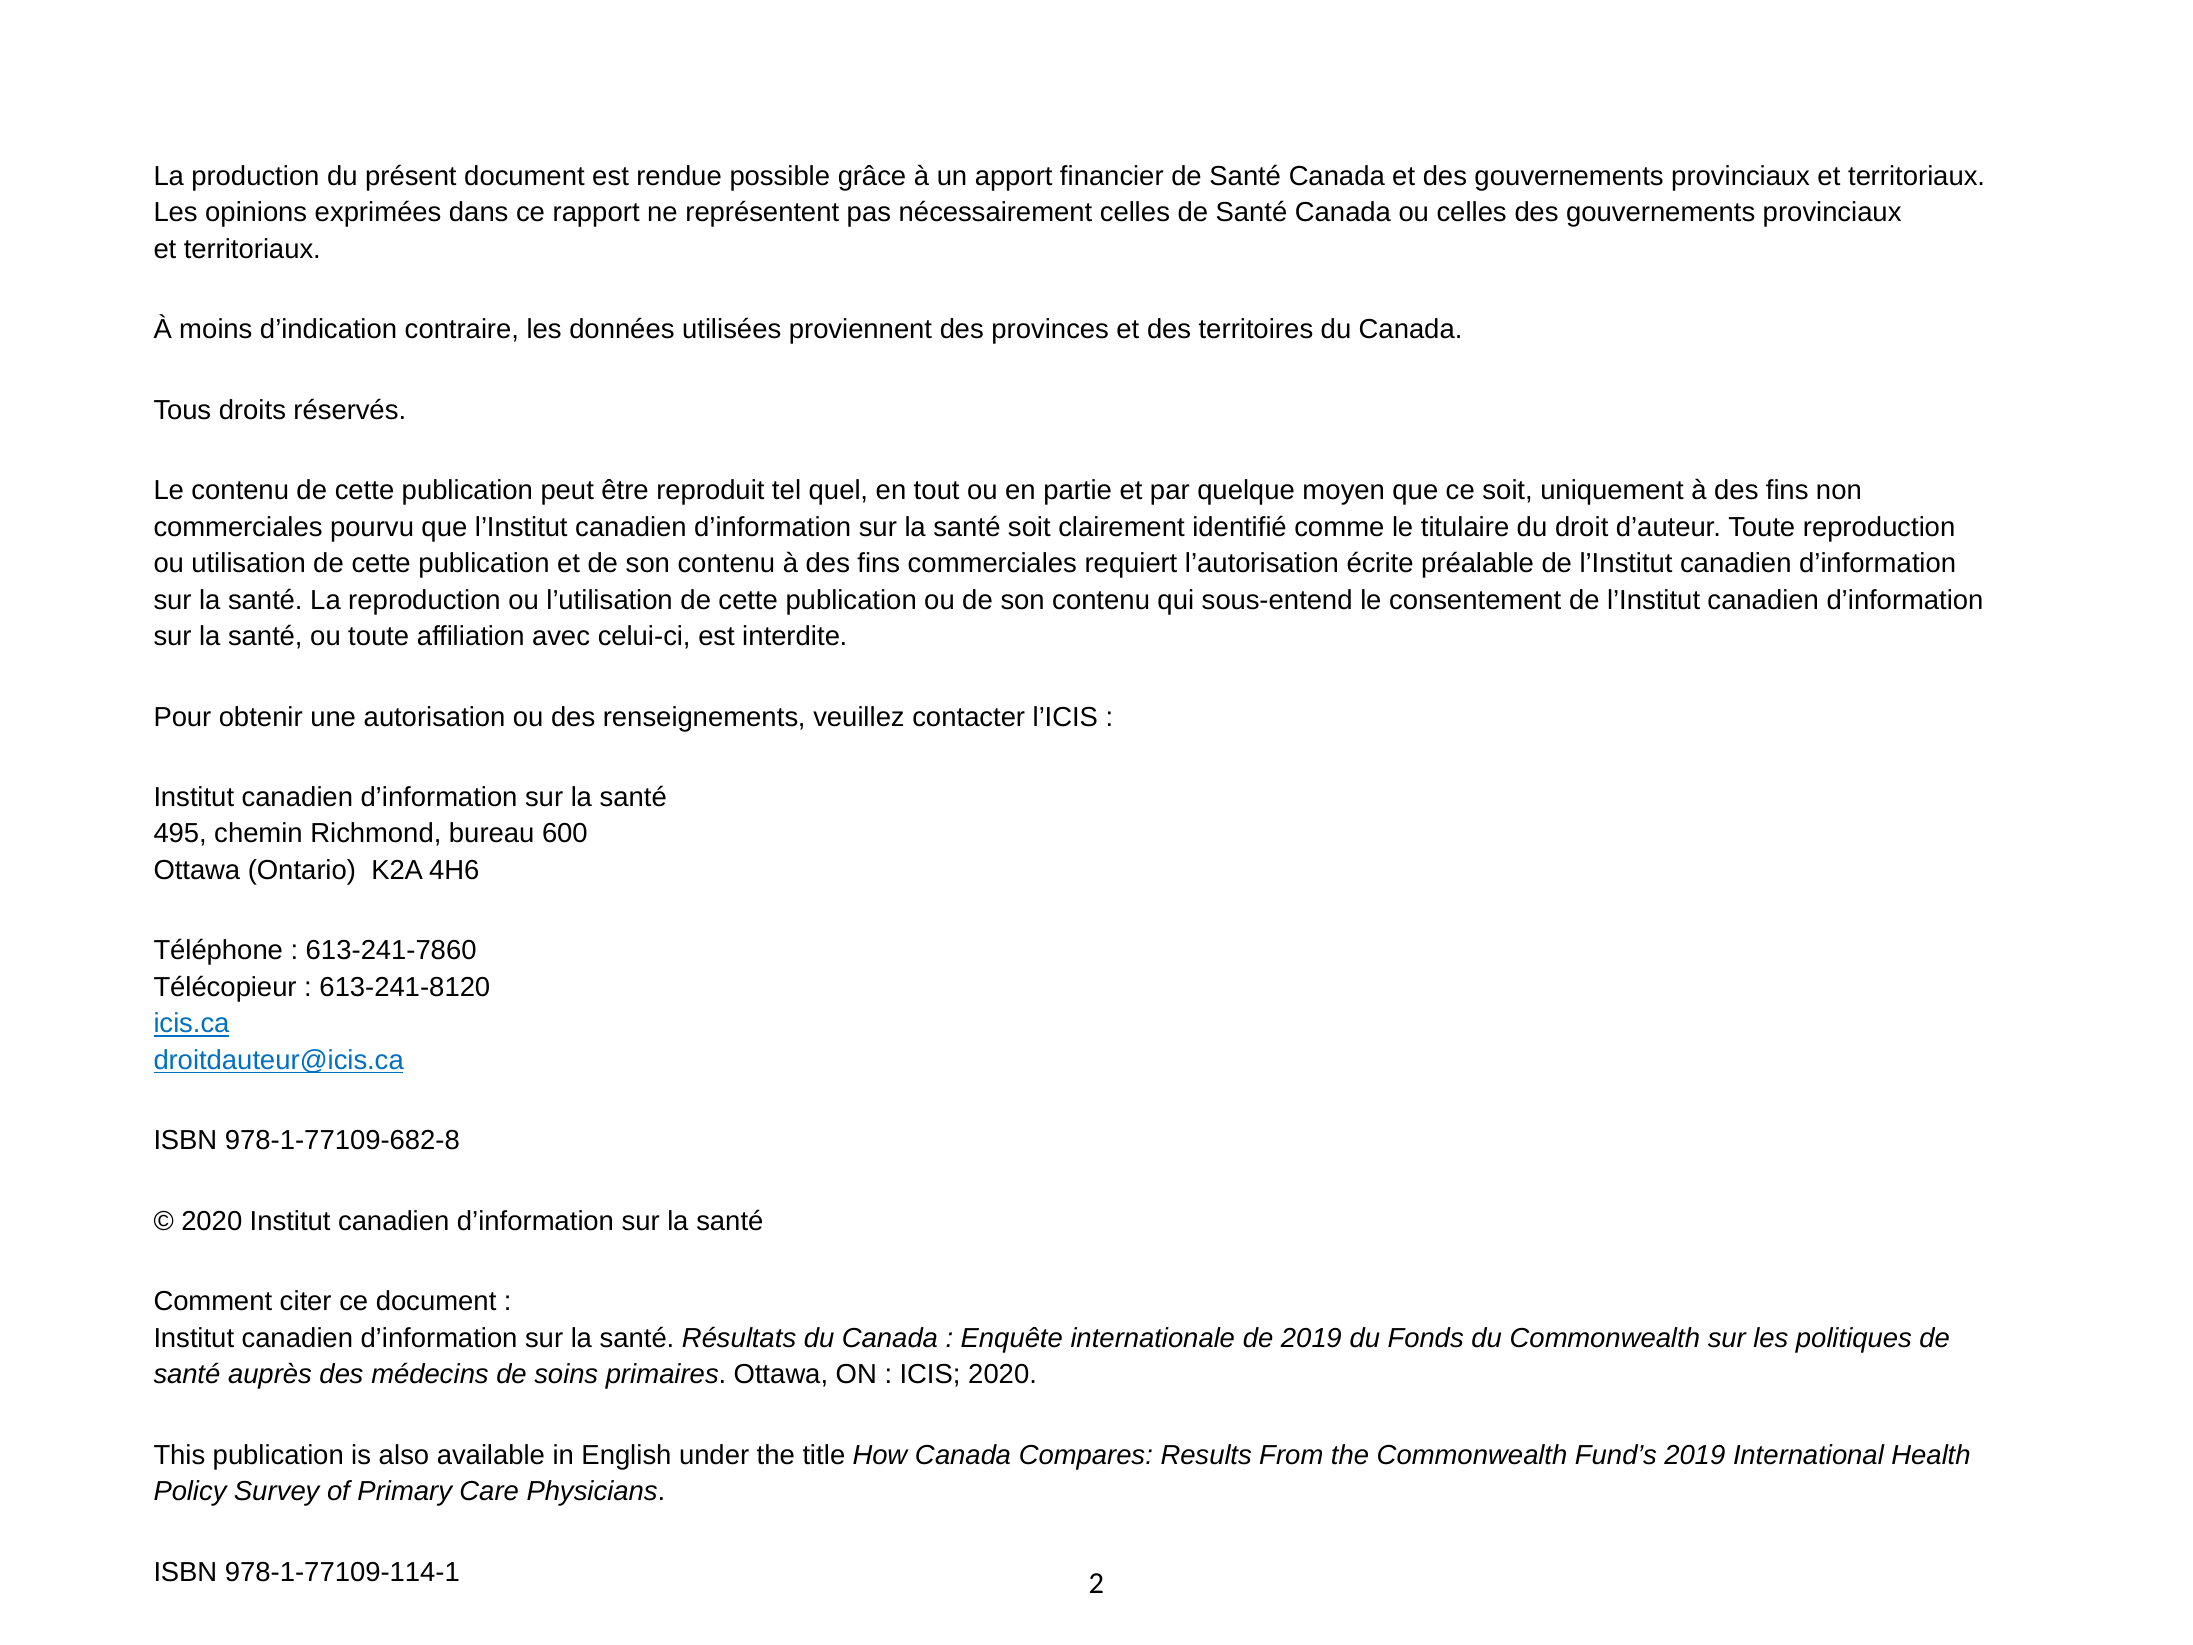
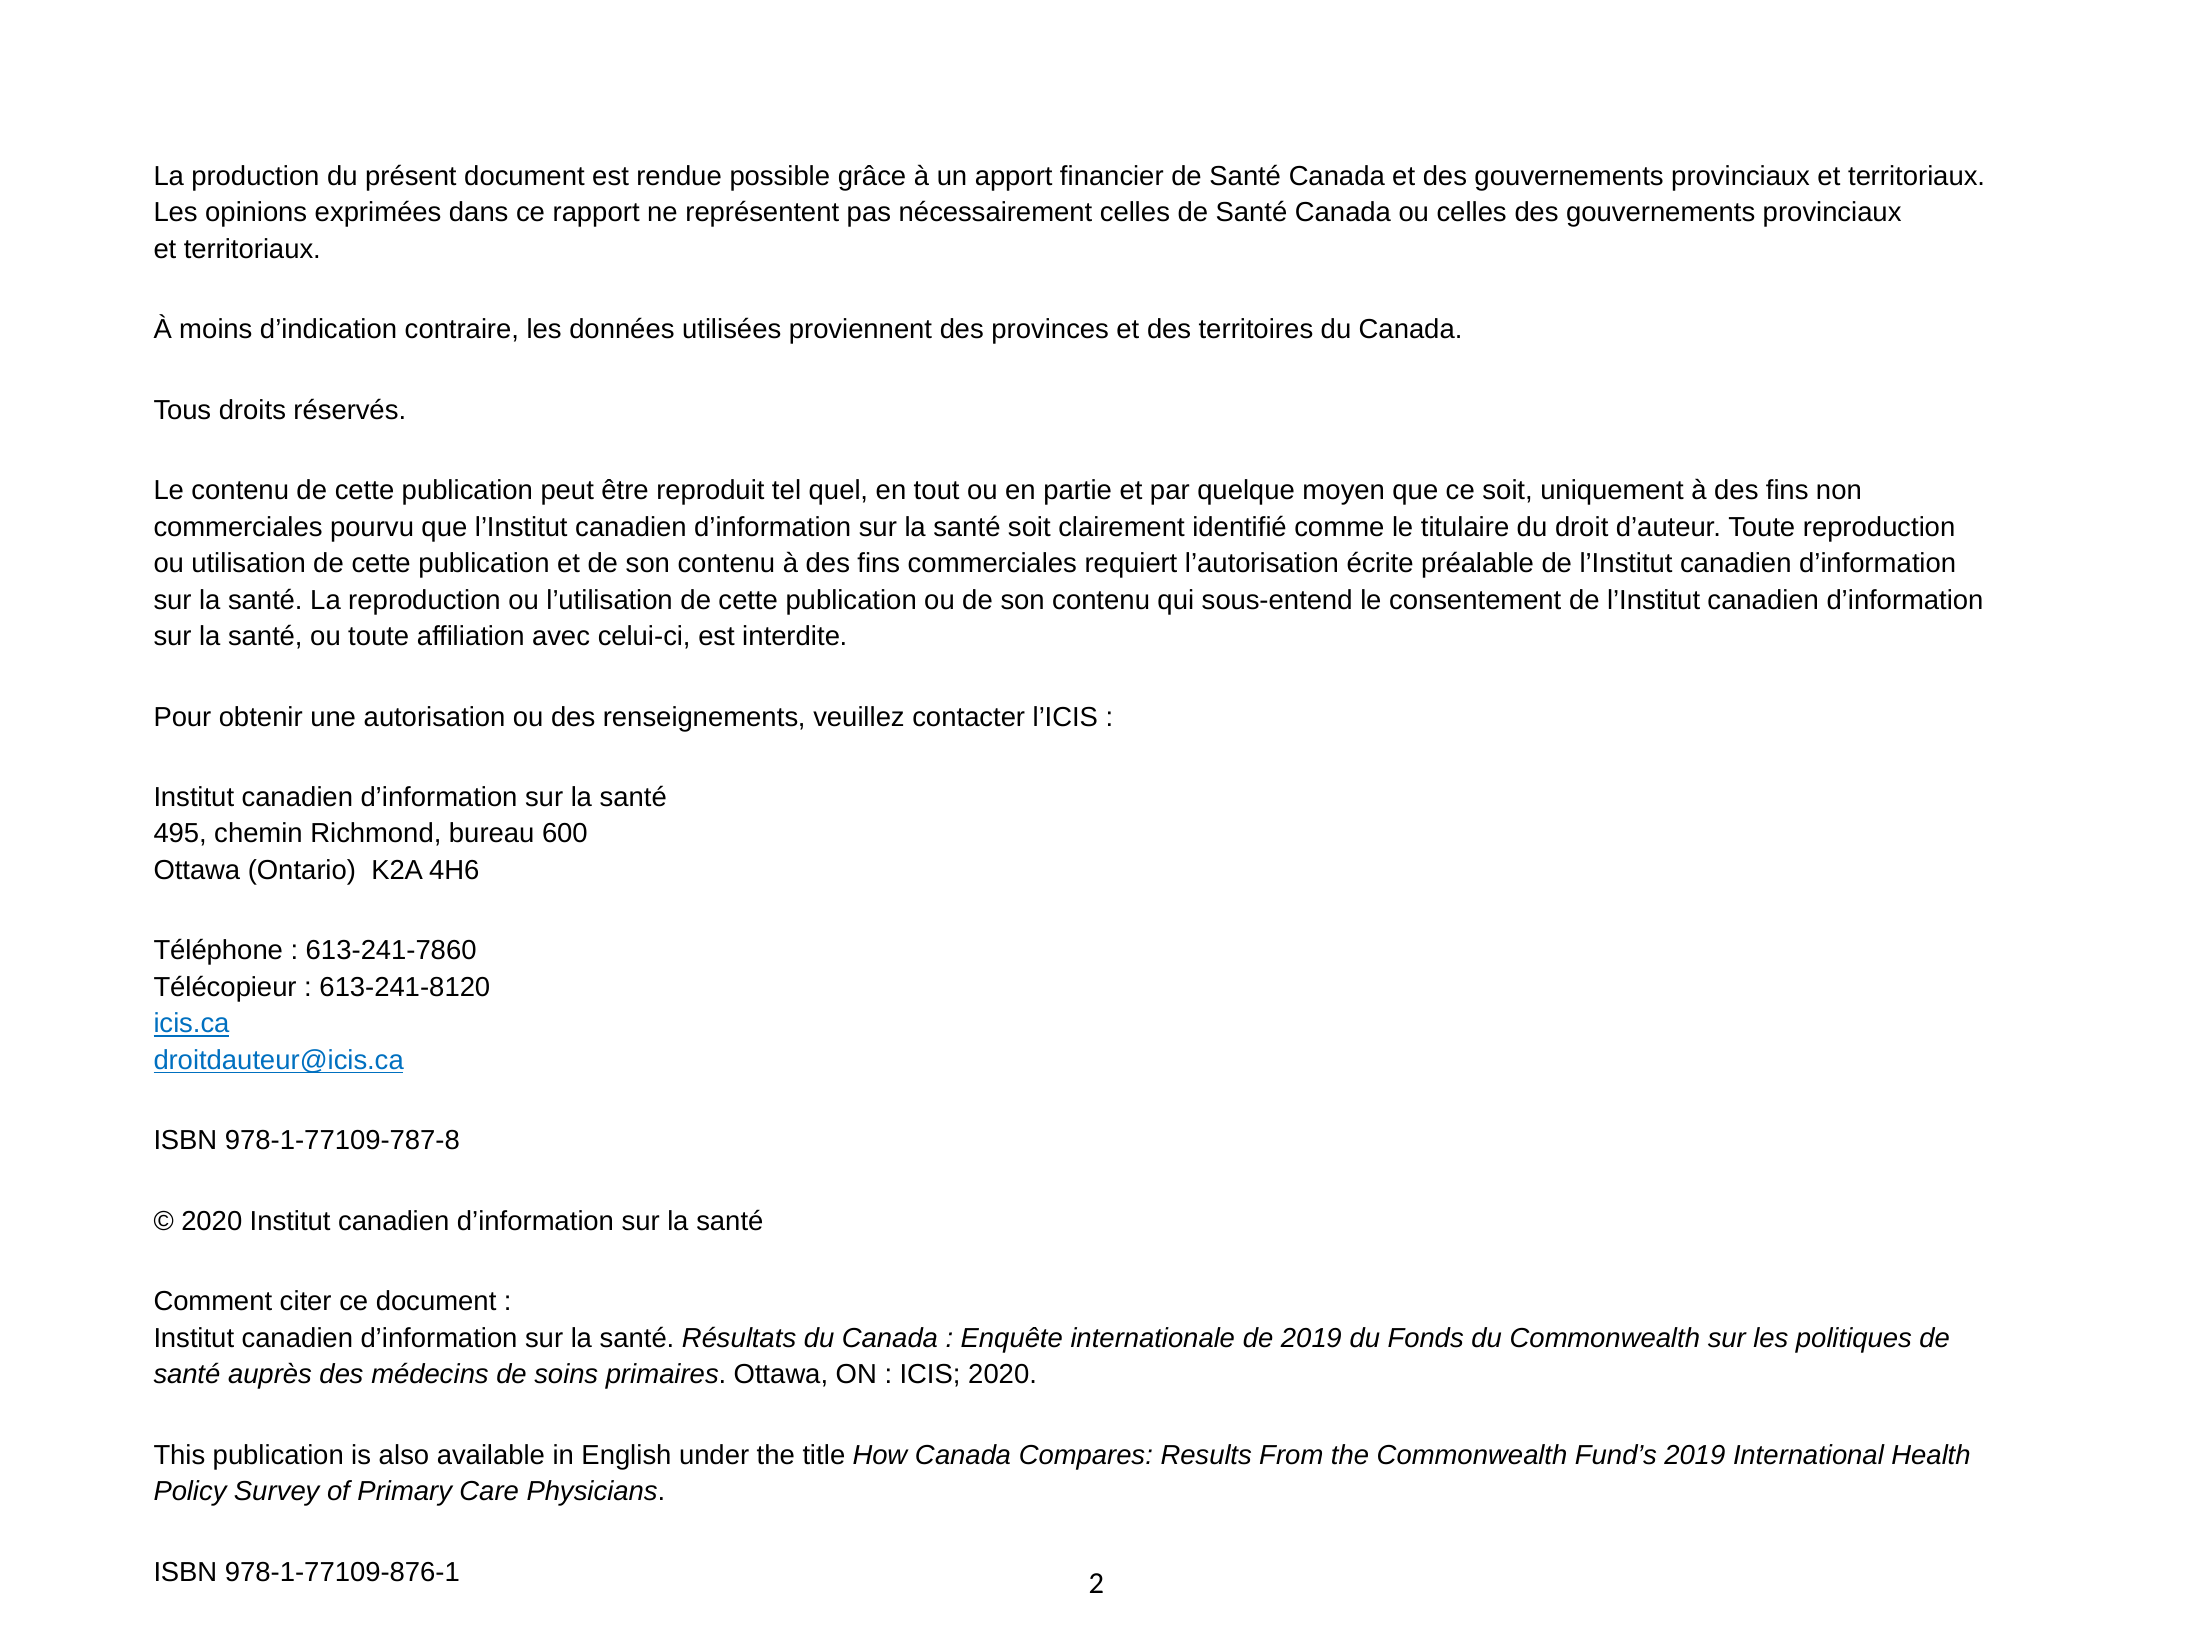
978-1-77109-682-8: 978-1-77109-682-8 -> 978-1-77109-787-8 (342, 1141)
978-1-77109-114-1: 978-1-77109-114-1 -> 978-1-77109-876-1 (342, 1572)
